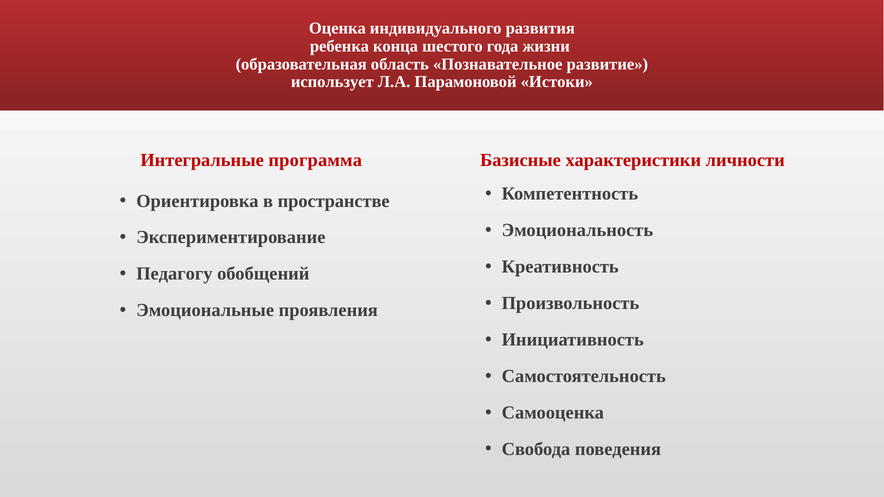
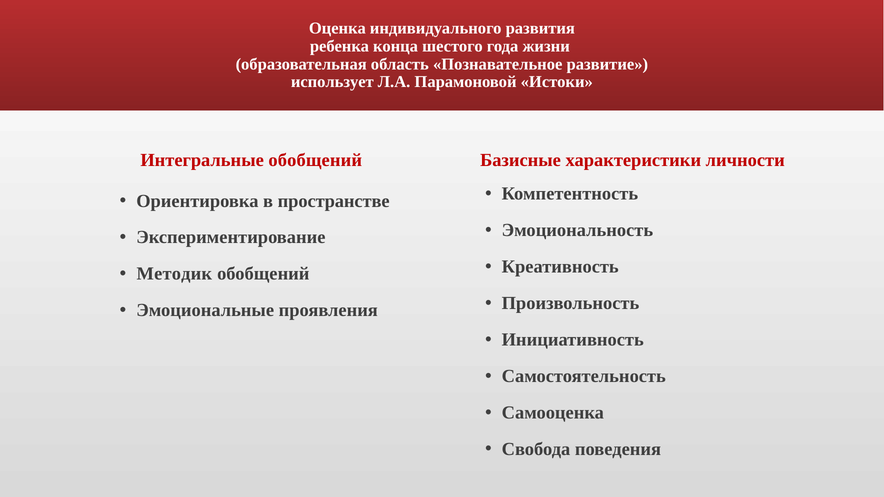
Интегральные программа: программа -> обобщений (315, 160)
Педагогу: Педагогу -> Методик (174, 274)
